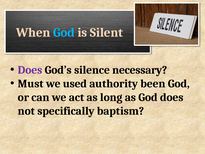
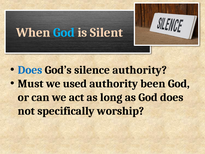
Does colour: purple -> blue (30, 70)
silence necessary: necessary -> authority (140, 70)
baptism: baptism -> worship (121, 111)
